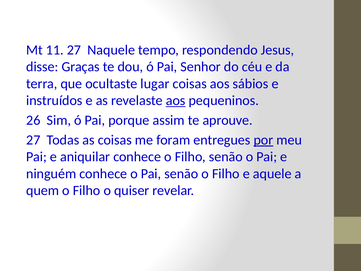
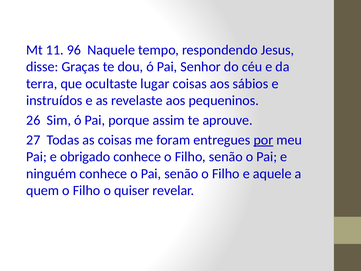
11 27: 27 -> 96 (74, 50)
aos underline: present -> none (176, 100)
aniquilar: aniquilar -> obrigado (85, 157)
